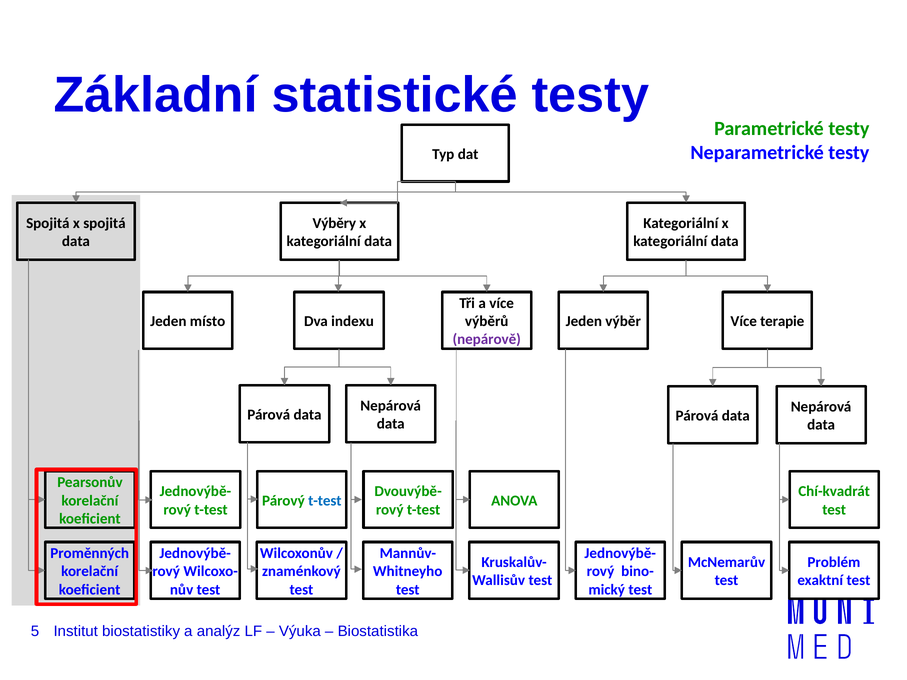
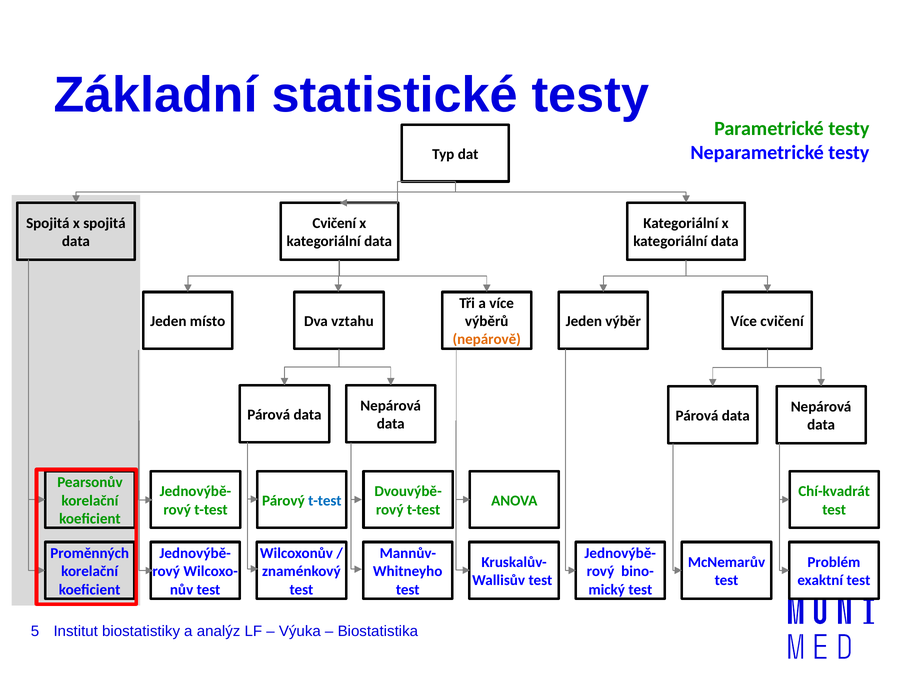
Výběry: Výběry -> Cvičení (334, 223)
indexu: indexu -> vztahu (352, 321)
Více terapie: terapie -> cvičení (782, 321)
nepárově colour: purple -> orange (487, 340)
